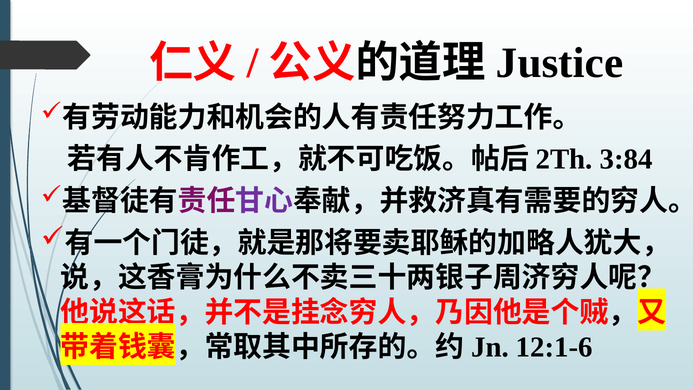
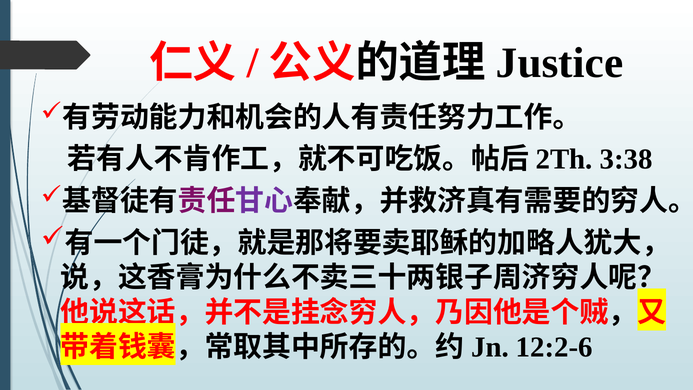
3:84: 3:84 -> 3:38 (626, 159)
12:1-6: 12:1-6 -> 12:2-6 (554, 347)
